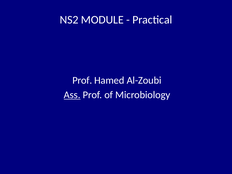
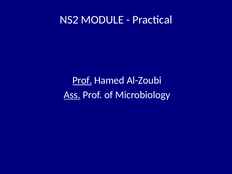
Prof underline: none -> present (82, 80)
